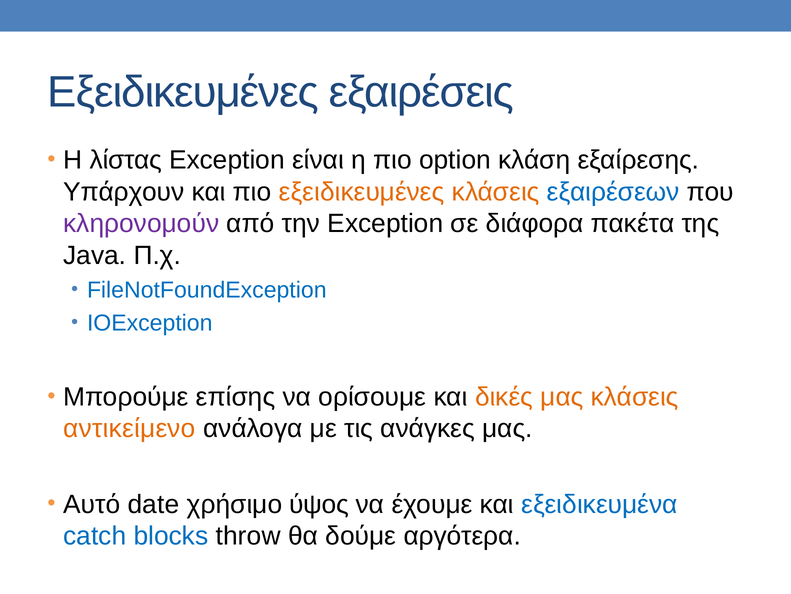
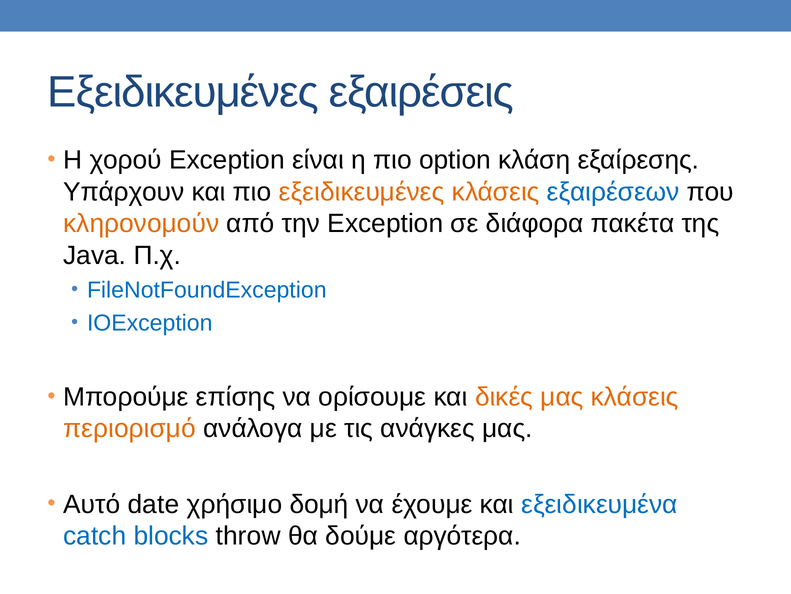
λίστας: λίστας -> χορού (126, 160)
κληρονομούν colour: purple -> orange (141, 223)
αντικείμενο: αντικείμενο -> περιορισμό (129, 428)
ύψος: ύψος -> δομή (319, 504)
